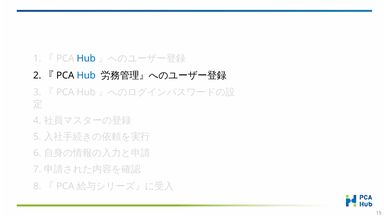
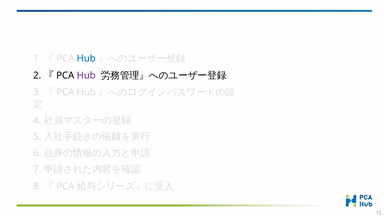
Hub colour: blue -> purple (86, 75)
